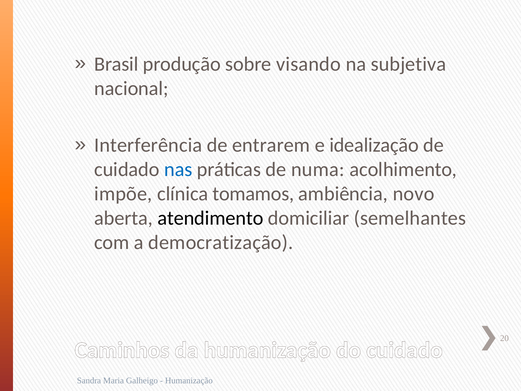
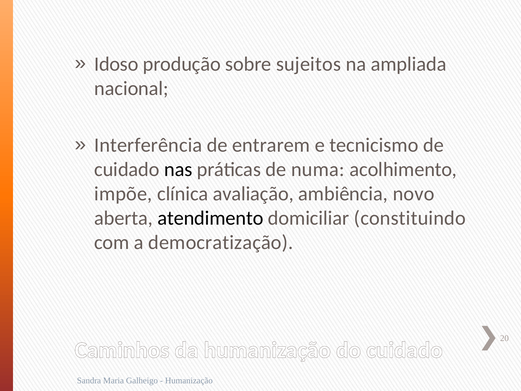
Brasil: Brasil -> Idoso (116, 64)
visando: visando -> sujeitos (308, 64)
subjetiva: subjetiva -> ampliada (409, 64)
idealização: idealização -> tecnicismo (374, 145)
nas colour: blue -> black (178, 169)
tomamos: tomamos -> avaliação (253, 194)
semelhantes: semelhantes -> constituindo (410, 218)
